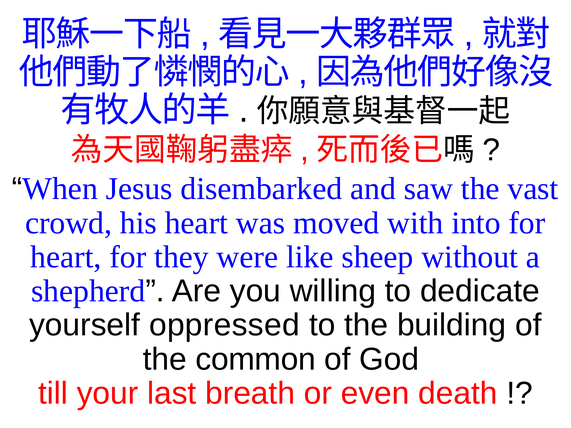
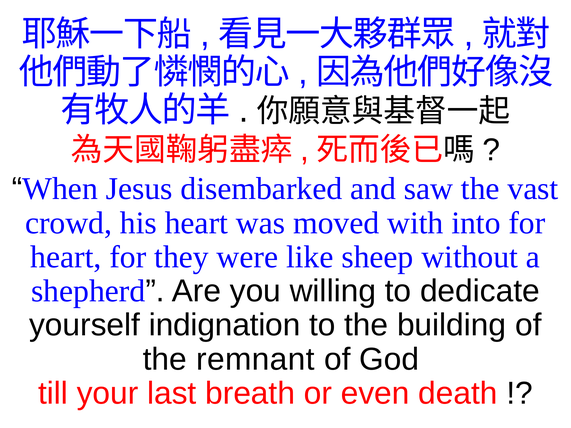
oppressed: oppressed -> indignation (225, 325)
common: common -> remnant (255, 359)
